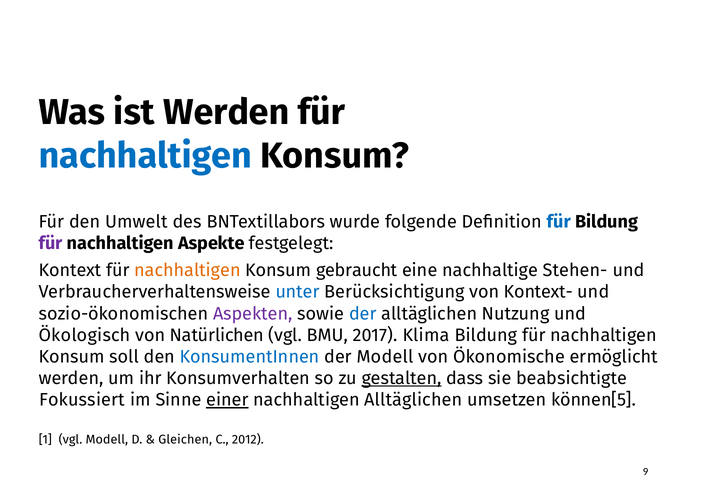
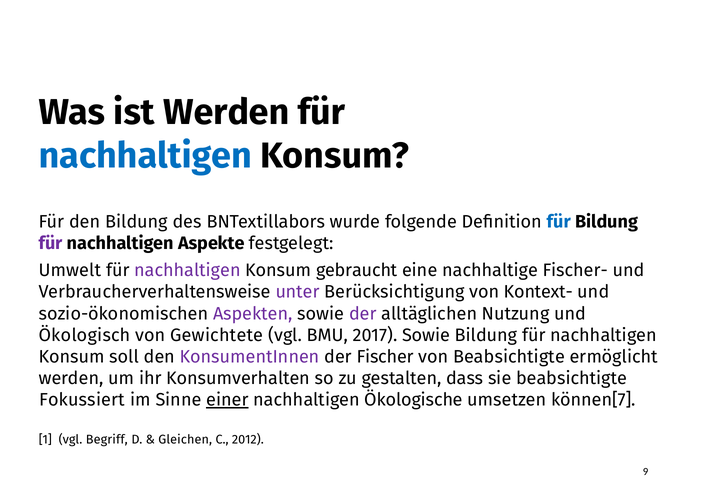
den Umwelt: Umwelt -> Bildung (137, 222)
Kontext: Kontext -> Umwelt (70, 271)
nachhaltigen colour: orange -> purple (188, 271)
Stehen-: Stehen- -> Fischer- (575, 271)
unter colour: blue -> purple (298, 292)
der colour: blue -> purple (363, 314)
Natürlichen: Natürlichen -> Gewichtete (217, 336)
2017 Klima: Klima -> Sowie (426, 336)
KonsumentInnen colour: blue -> purple (250, 357)
der Modell: Modell -> Fischer (385, 357)
von Ökonomische: Ökonomische -> Beabsichtigte (509, 357)
gestalten underline: present -> none (402, 379)
nachhaltigen Alltäglichen: Alltäglichen -> Ökologische (414, 401)
können[5: können[5 -> können[7 (593, 401)
vgl Modell: Modell -> Begriff (107, 440)
